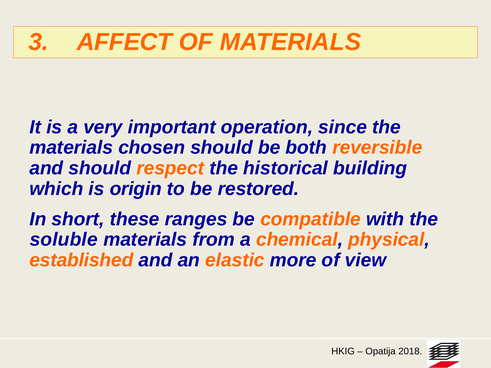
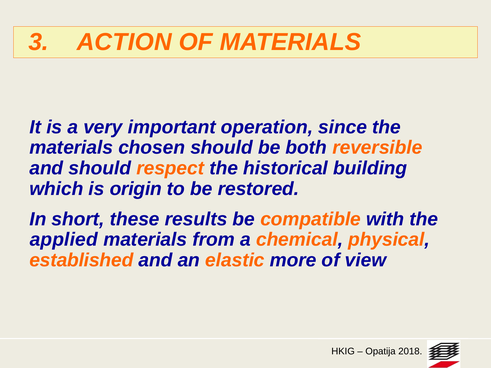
AFFECT: AFFECT -> ACTION (124, 42)
ranges: ranges -> results (196, 219)
soluble: soluble -> applied (64, 240)
